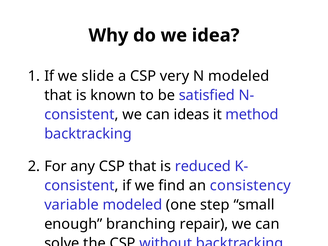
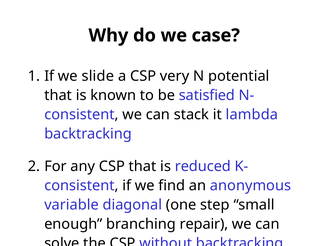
idea: idea -> case (216, 35)
N modeled: modeled -> potential (239, 76)
ideas: ideas -> stack (191, 114)
method: method -> lambda (252, 114)
consistency: consistency -> anonymous (251, 185)
variable modeled: modeled -> diagonal (132, 205)
